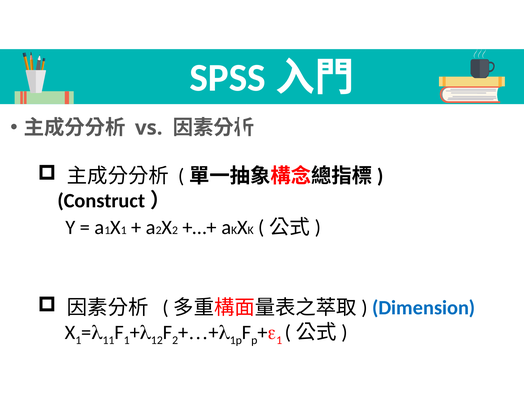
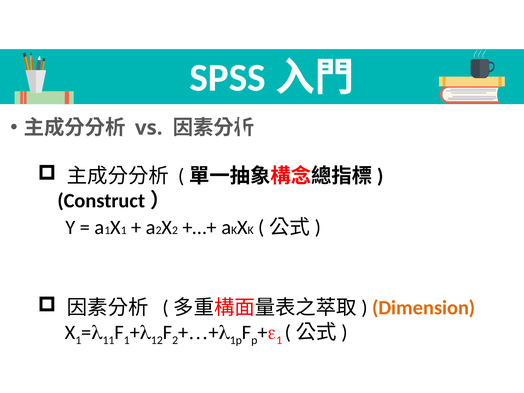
Dimension colour: blue -> orange (424, 308)
